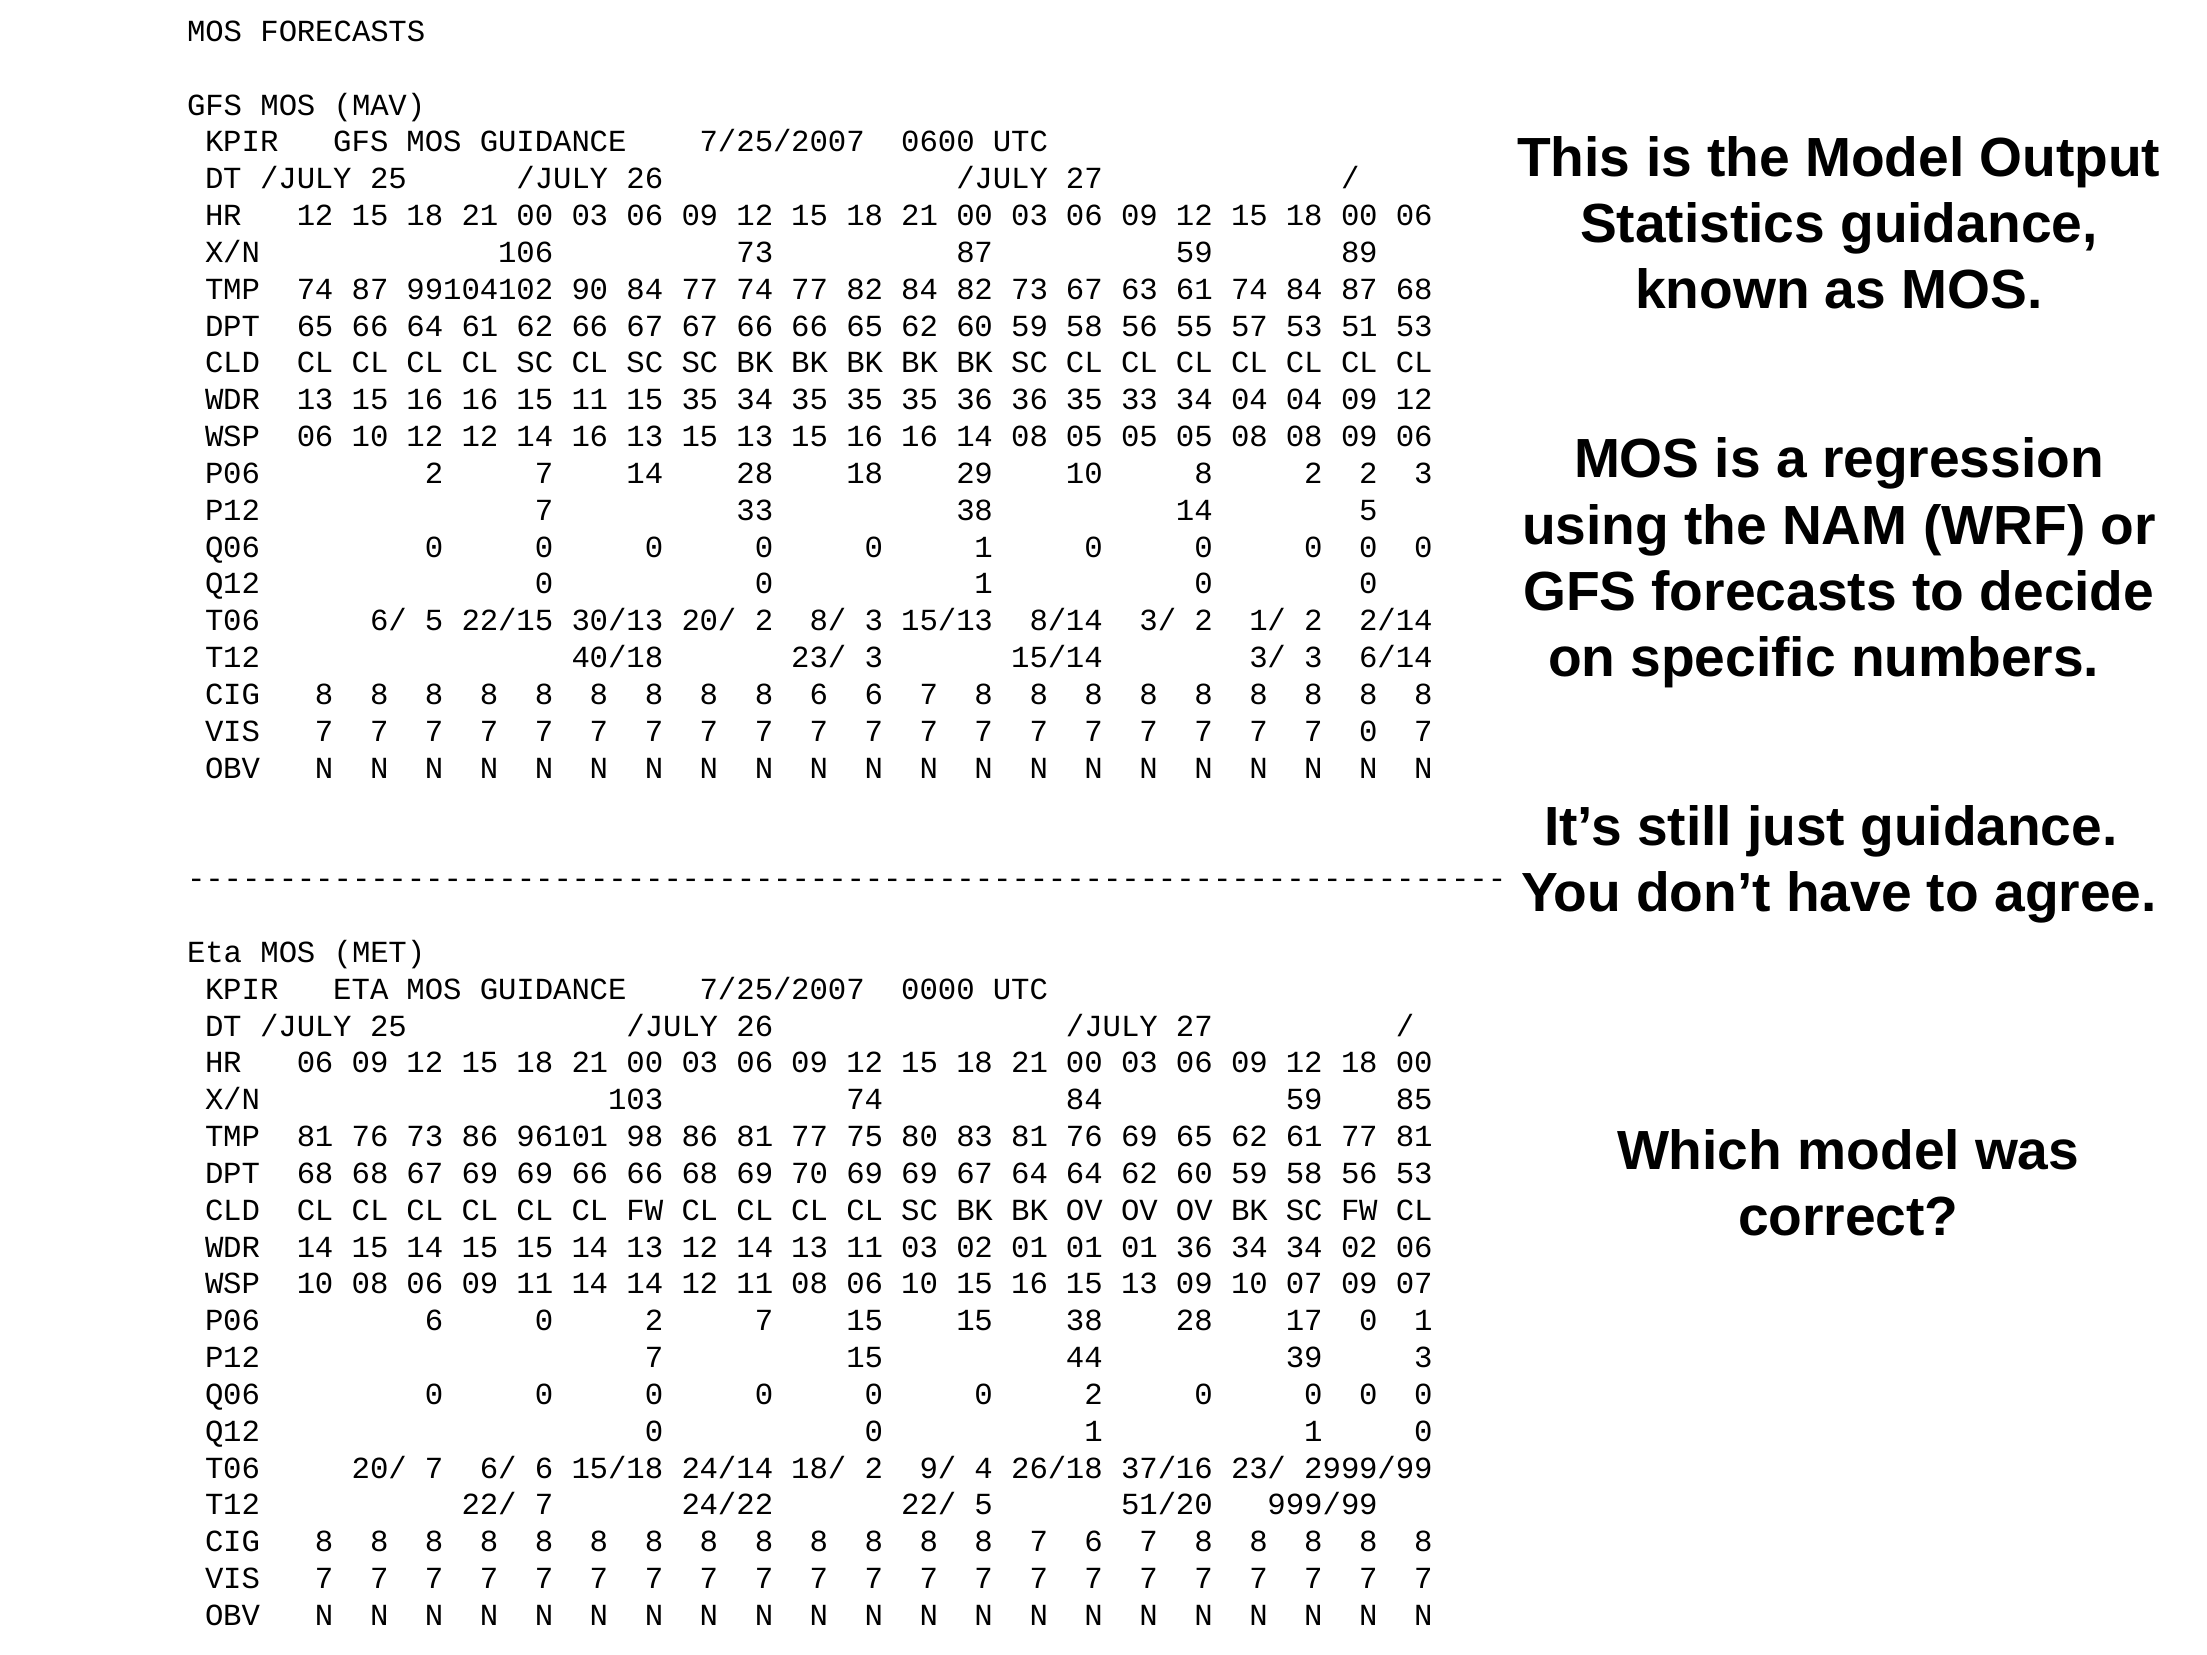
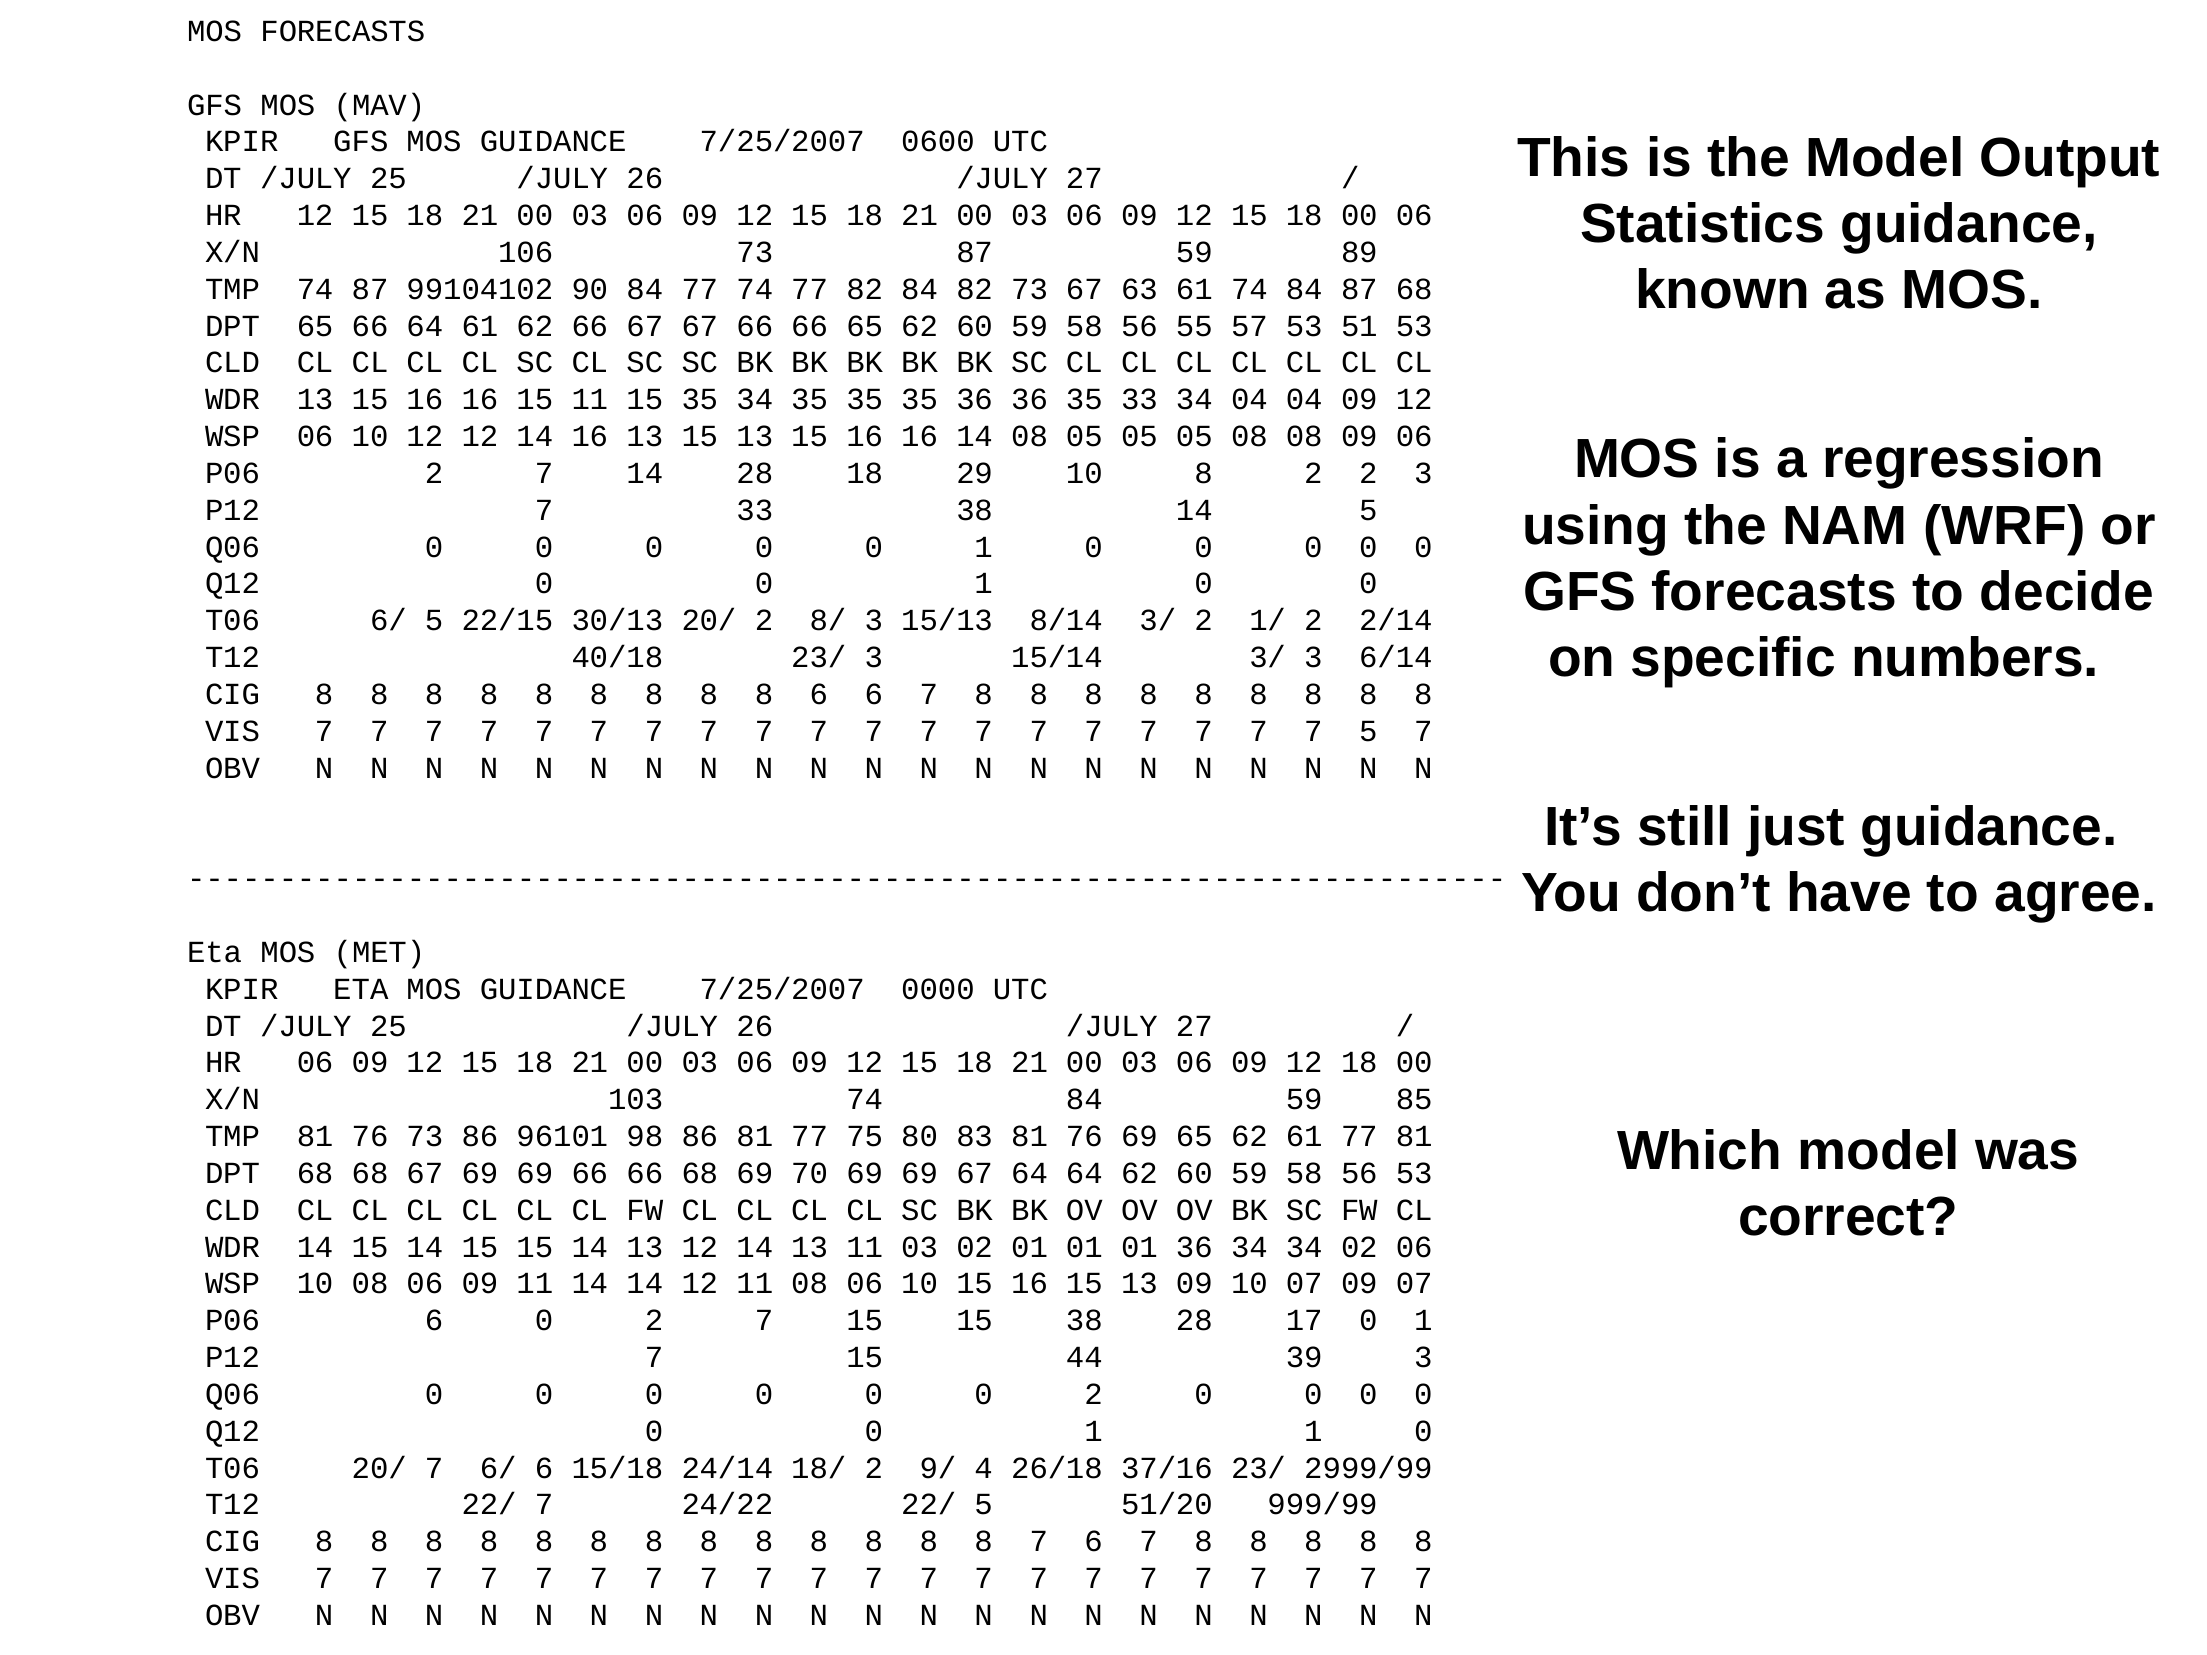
7 0: 0 -> 5 (1368, 731)
